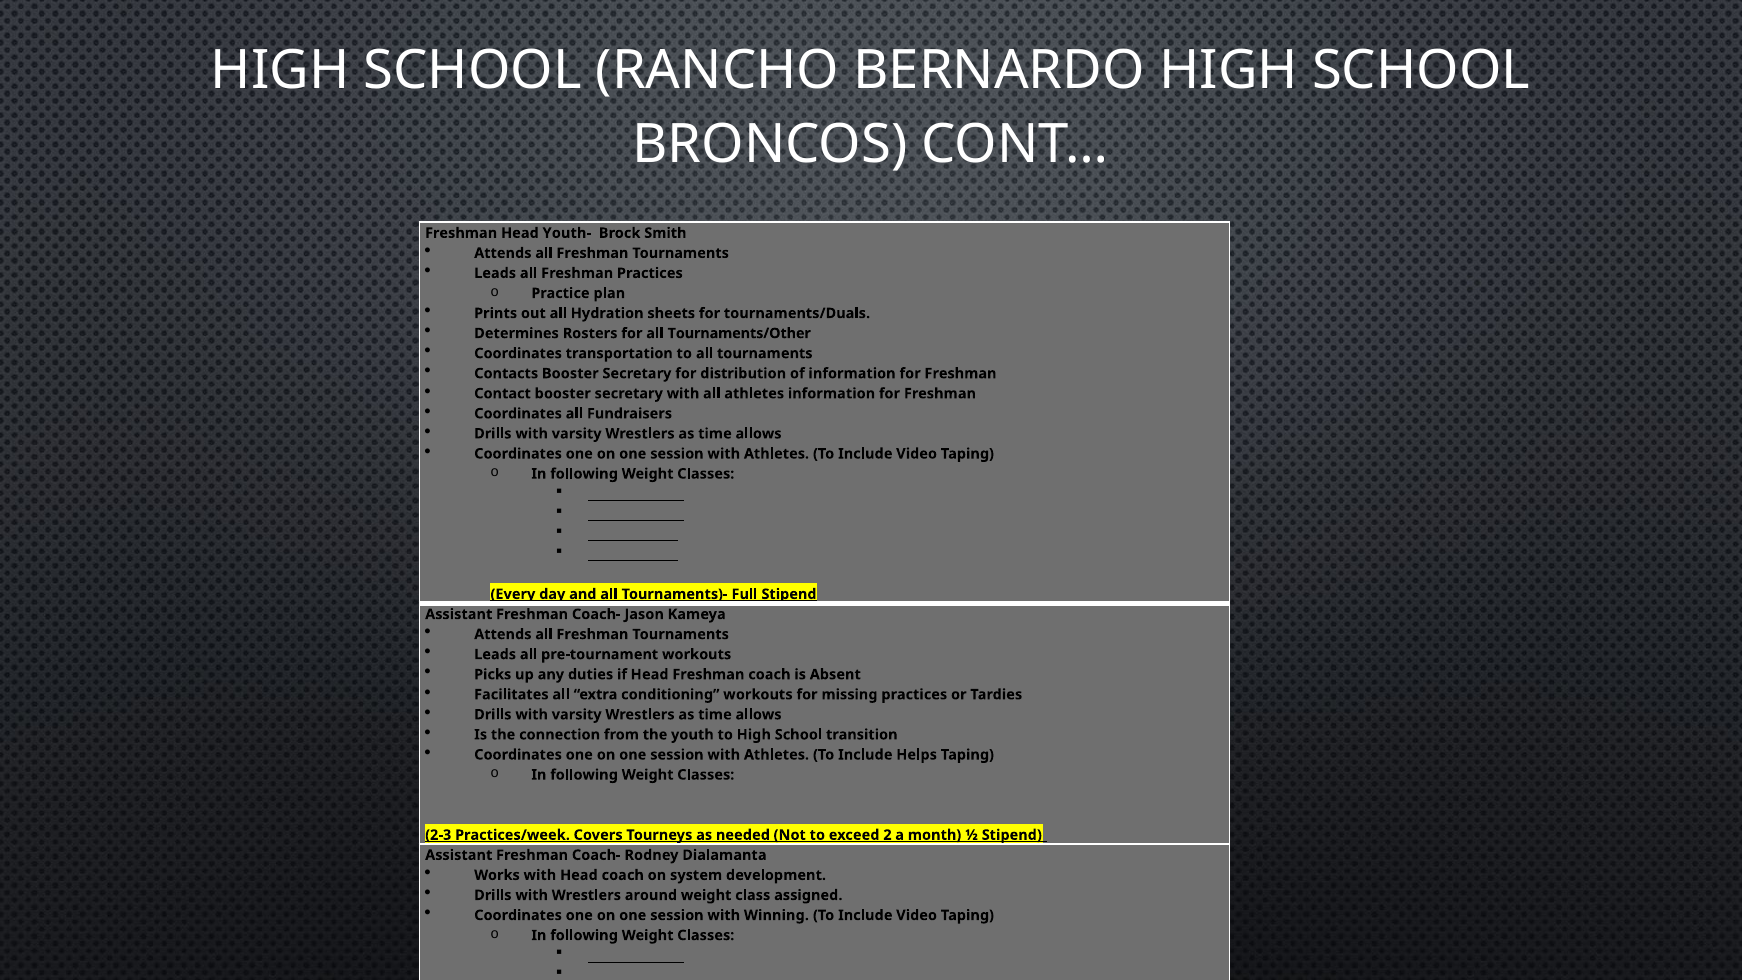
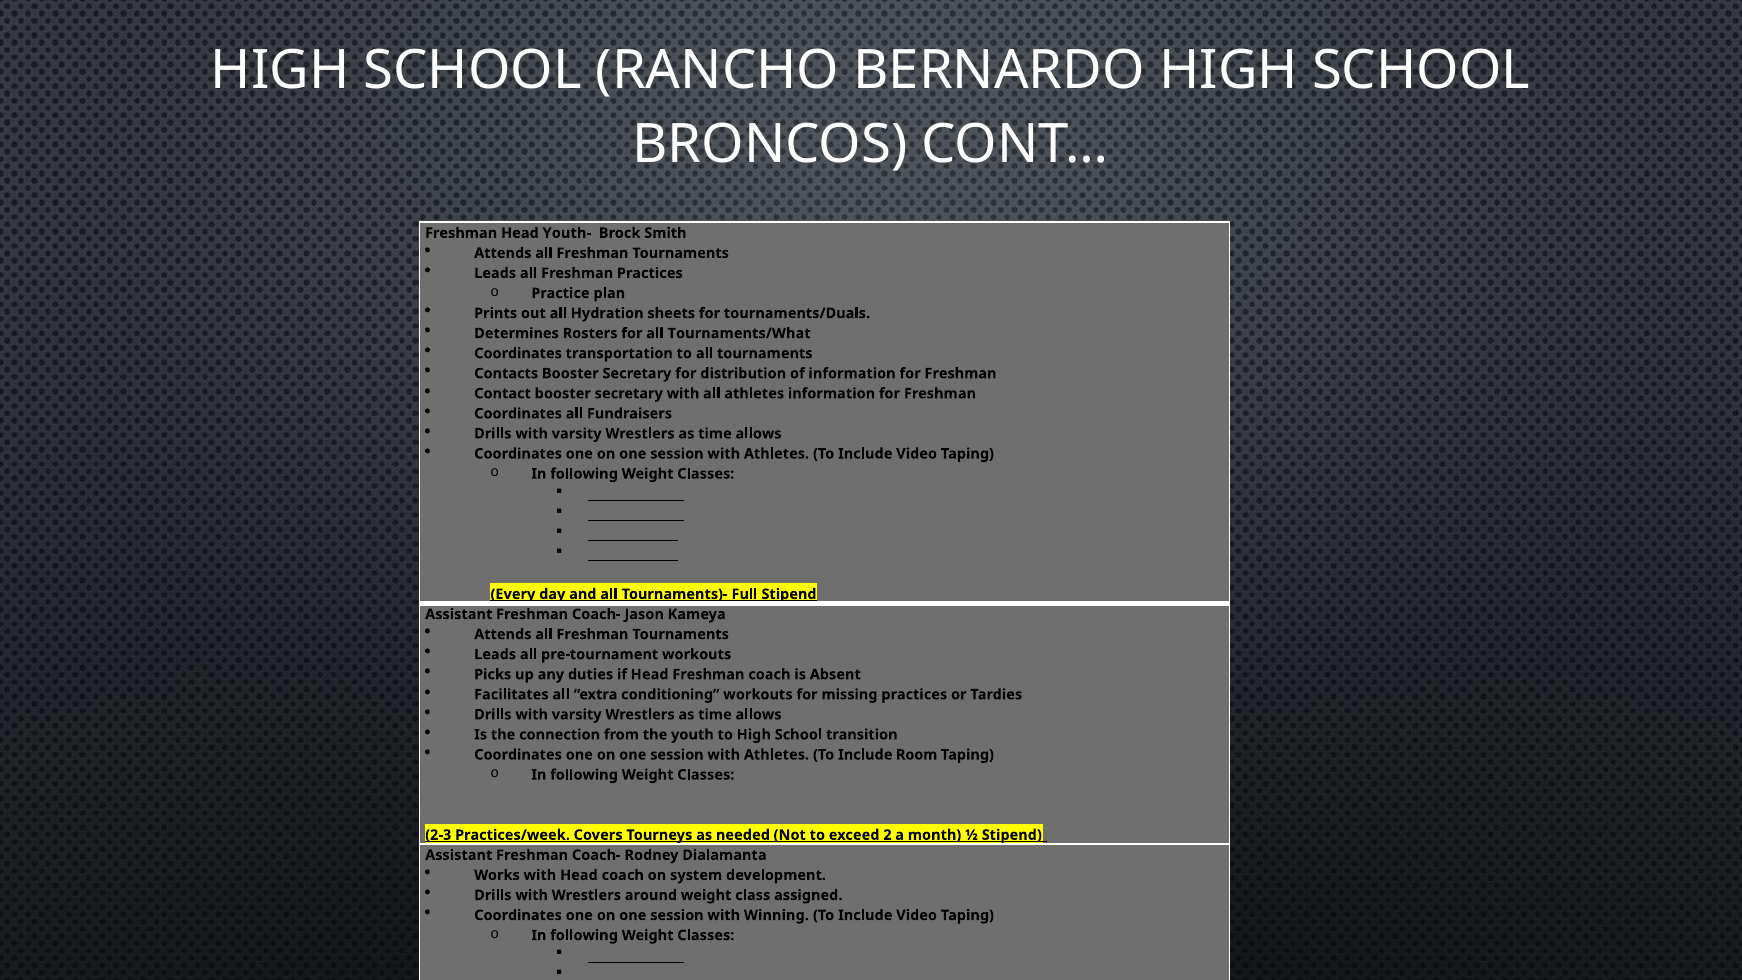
Tournaments/Other: Tournaments/Other -> Tournaments/What (739, 333)
Helps: Helps -> Room (917, 755)
